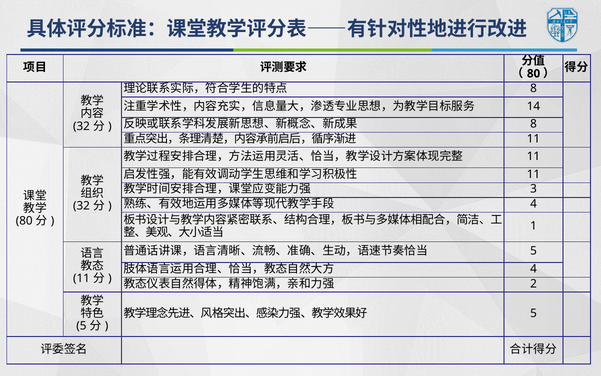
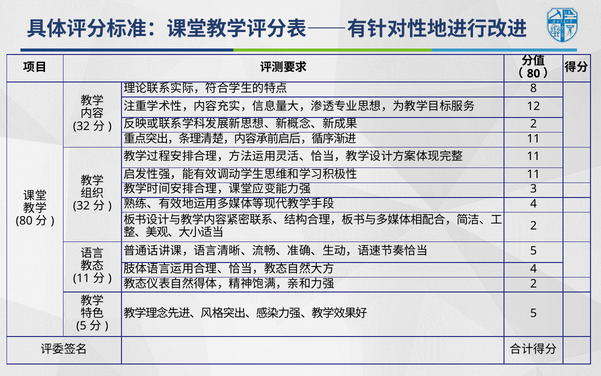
14: 14 -> 12 (533, 106)
8: 8 -> 2 (533, 124)
1: 1 -> 2 (533, 226)
